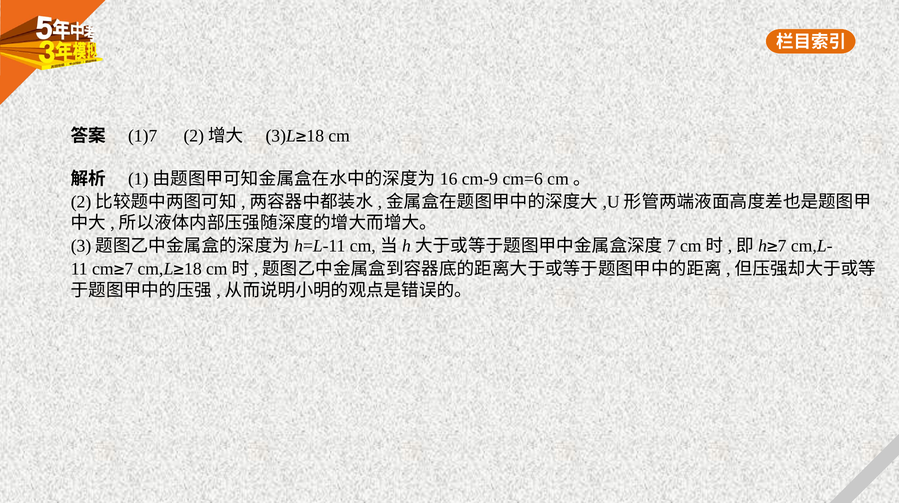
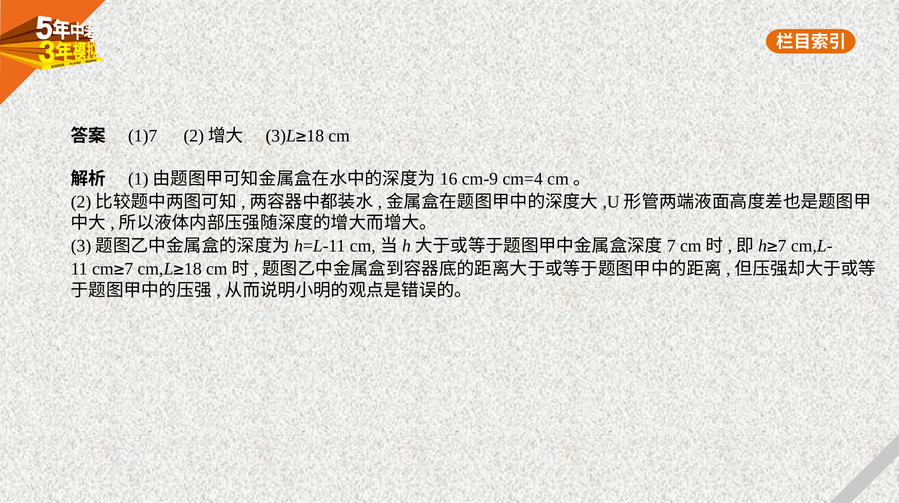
cm=6: cm=6 -> cm=4 (523, 179)
